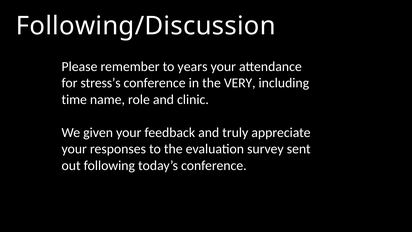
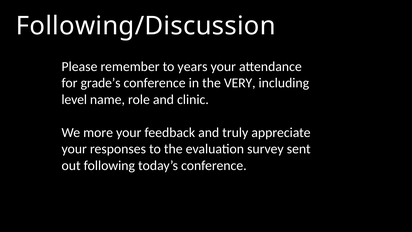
stress’s: stress’s -> grade’s (101, 83)
time: time -> level (74, 99)
given: given -> more (98, 132)
